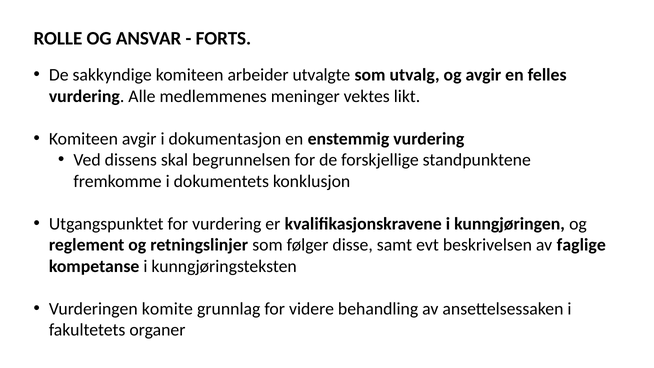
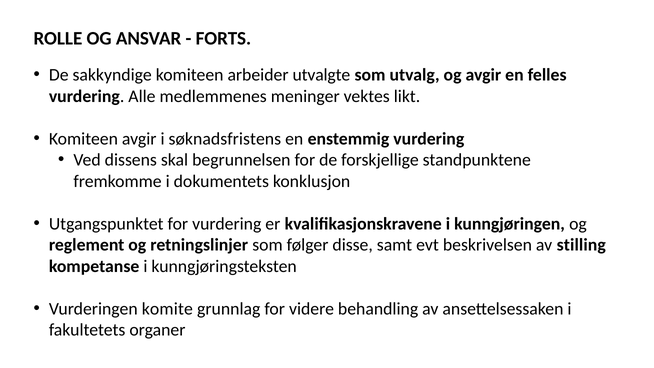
dokumentasjon: dokumentasjon -> søknadsfristens (225, 139)
faglige: faglige -> stilling (581, 245)
